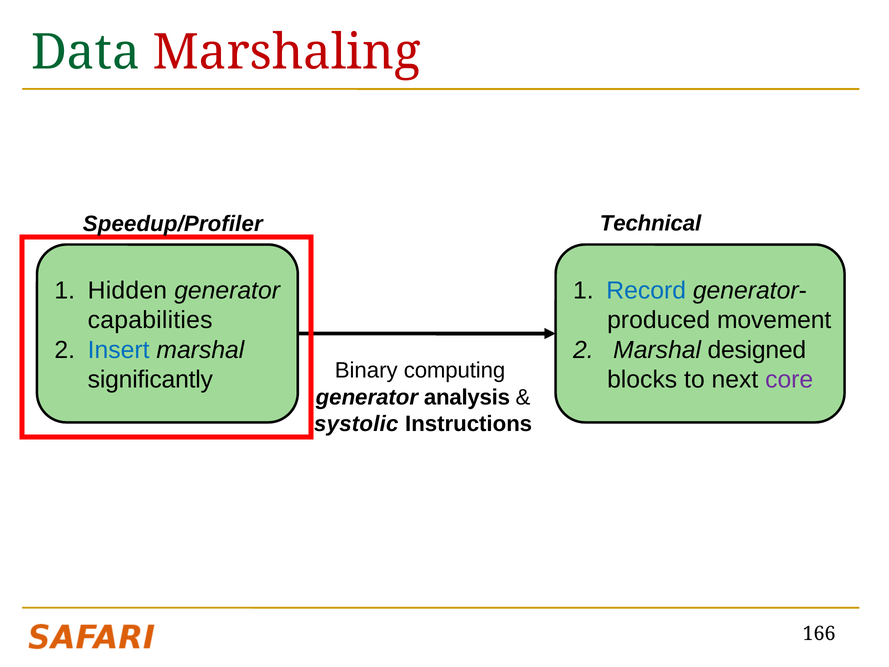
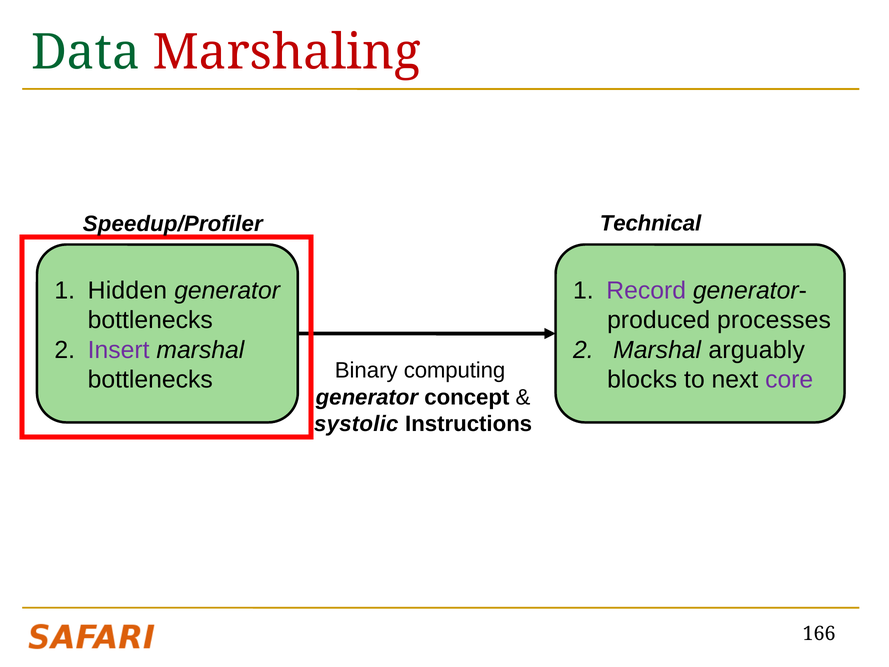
Record colour: blue -> purple (646, 291)
capabilities: capabilities -> bottlenecks (150, 320)
movement: movement -> processes (774, 320)
Insert colour: blue -> purple (119, 350)
designed: designed -> arguably (757, 350)
significantly: significantly -> bottlenecks (150, 380)
analysis: analysis -> concept (467, 397)
